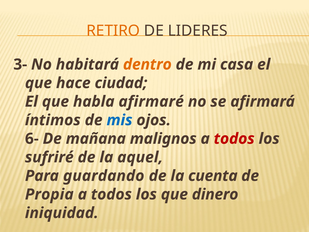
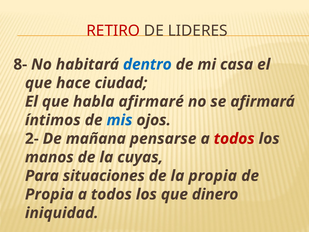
RETIRO colour: orange -> red (113, 31)
3-: 3- -> 8- (20, 64)
dentro colour: orange -> blue (147, 64)
6-: 6- -> 2- (32, 139)
malignos: malignos -> pensarse (163, 139)
sufriré: sufriré -> manos (49, 157)
aquel: aquel -> cuyas (140, 157)
guardando: guardando -> situaciones (104, 176)
la cuenta: cuenta -> propia (213, 176)
